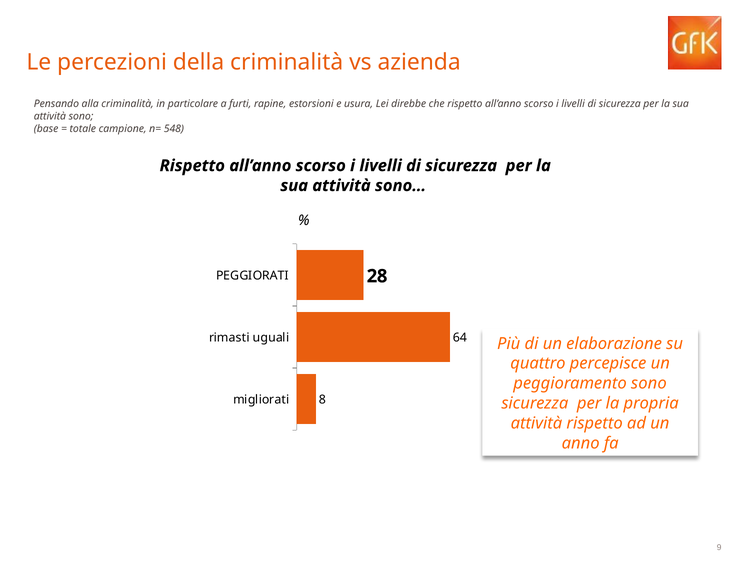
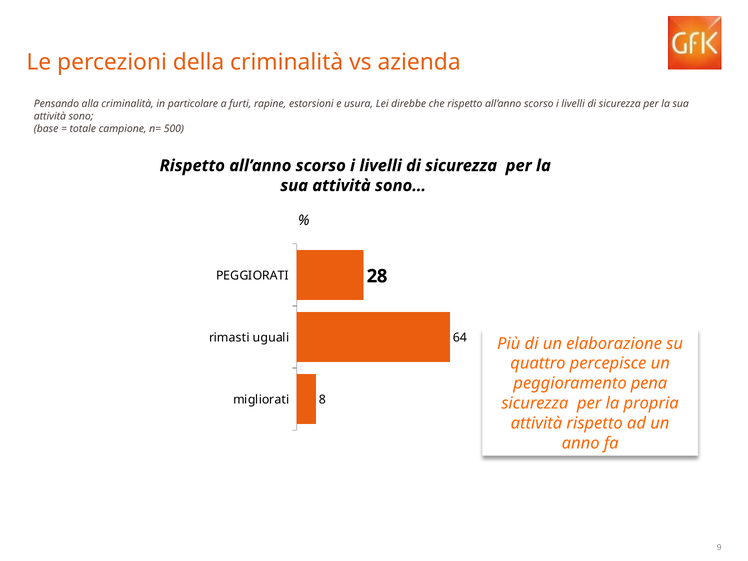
548: 548 -> 500 (174, 129)
peggioramento sono: sono -> pena (649, 383)
